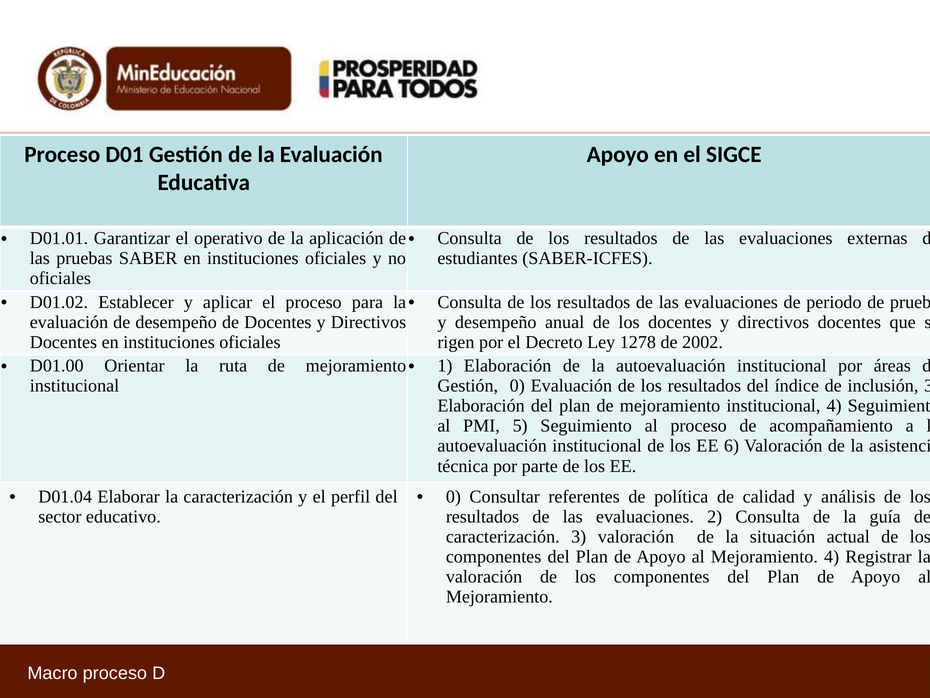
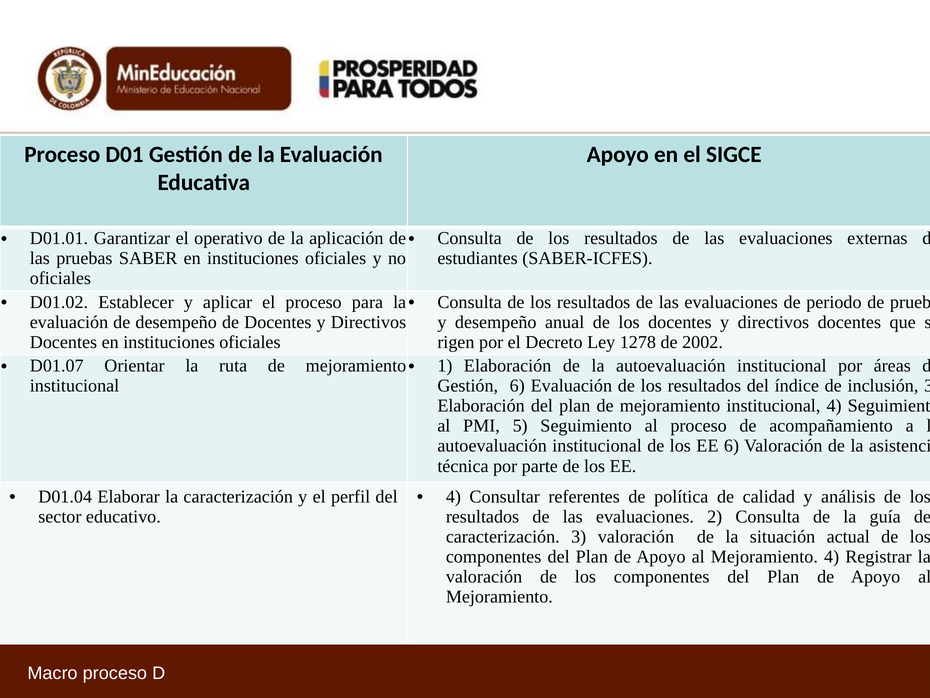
D01.00: D01.00 -> D01.07 (57, 366)
Gestión 0: 0 -> 6 (517, 386)
0: 0 -> 4 (453, 496)
